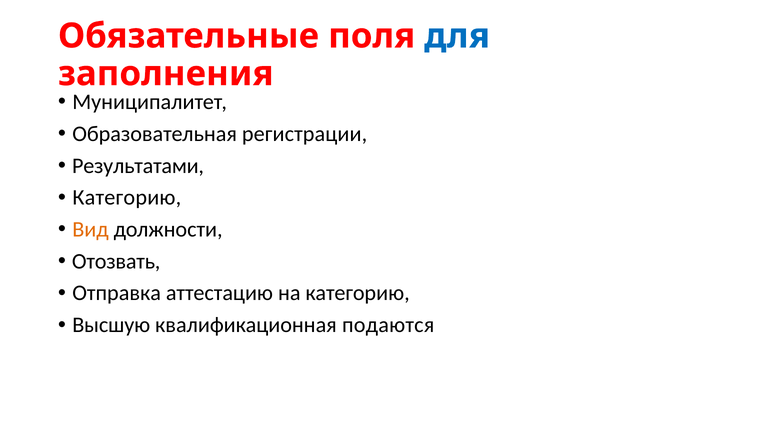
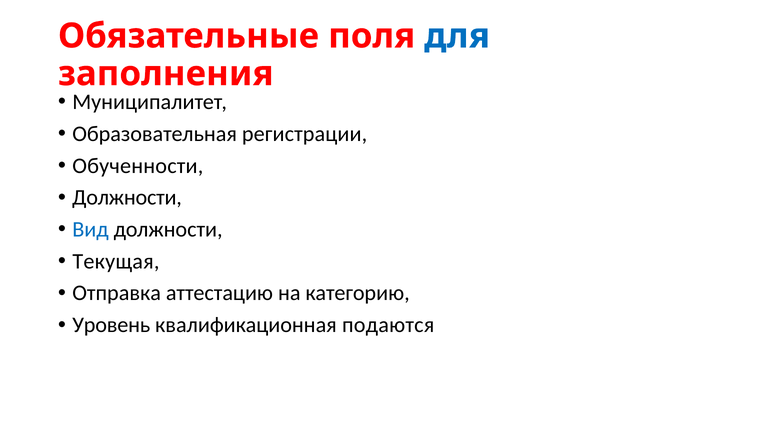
Результатами: Результатами -> Обученности (138, 166)
Категорию: Категорию -> Должности (127, 198)
Вид colour: orange -> blue (90, 229)
Отозвать: Отозвать -> Текущая (116, 261)
Высшую: Высшую -> Уровень (111, 325)
